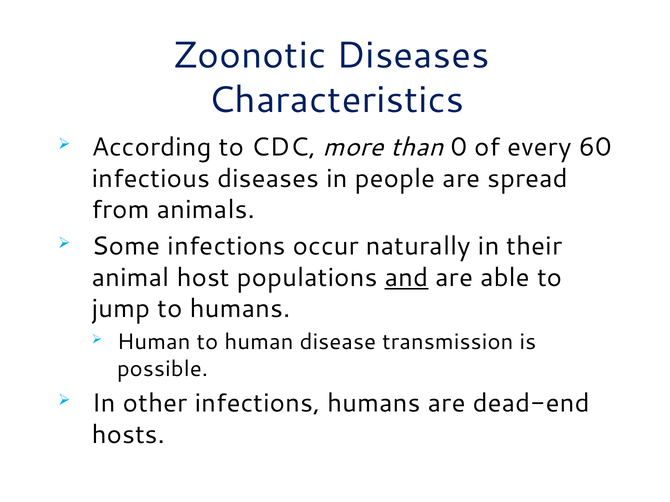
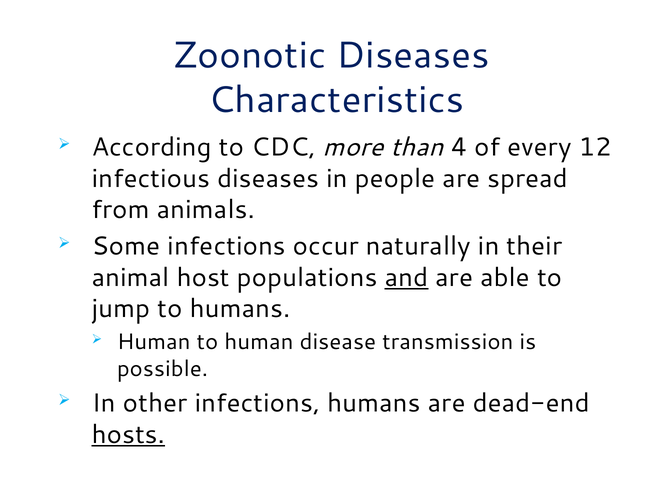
0: 0 -> 4 (459, 148)
60: 60 -> 12 (595, 148)
hosts underline: none -> present (128, 435)
